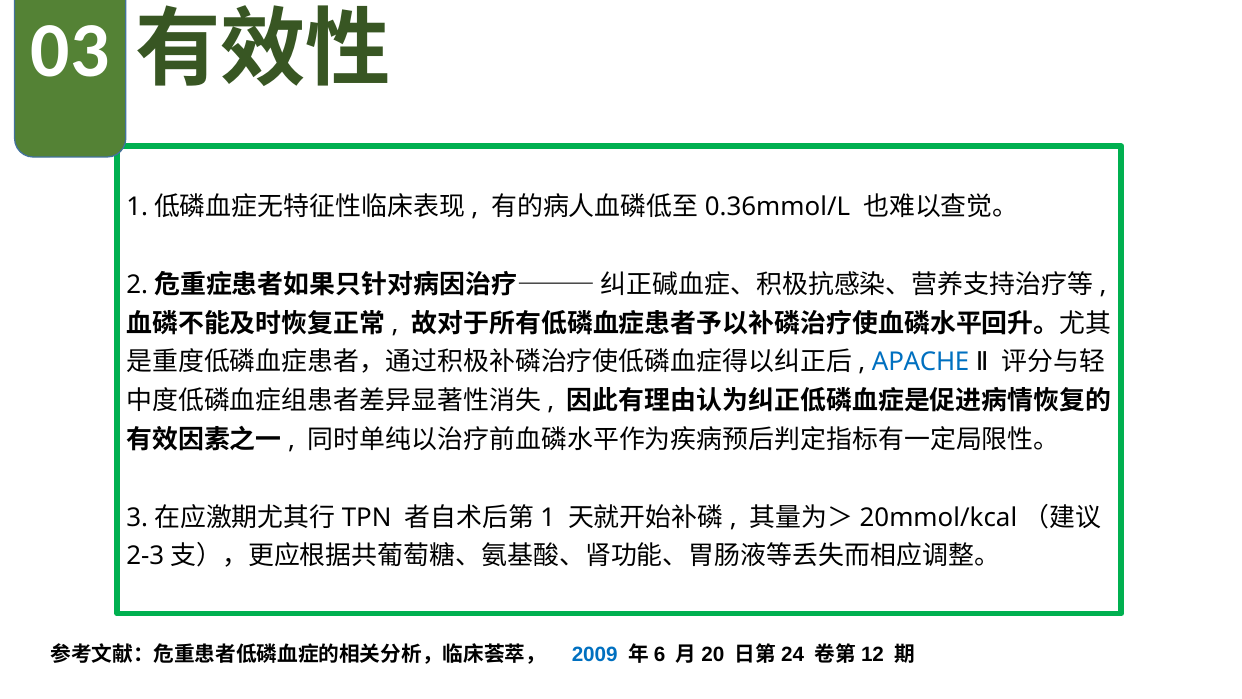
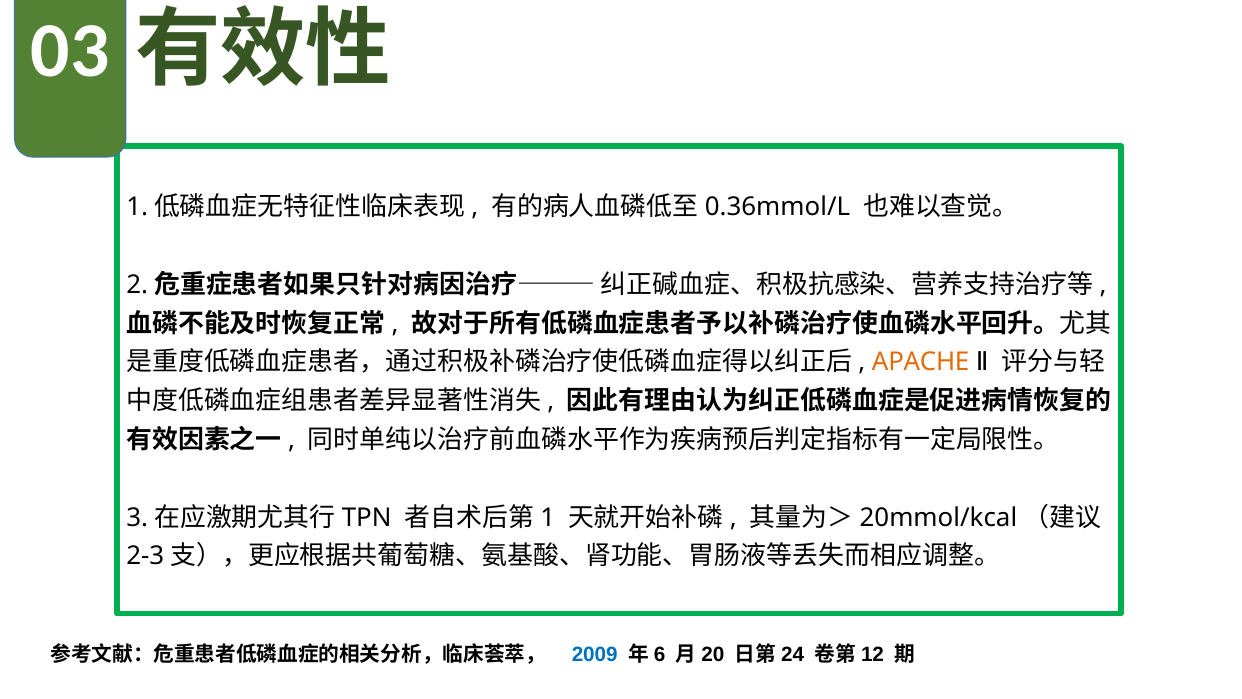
APACHE colour: blue -> orange (921, 362)
